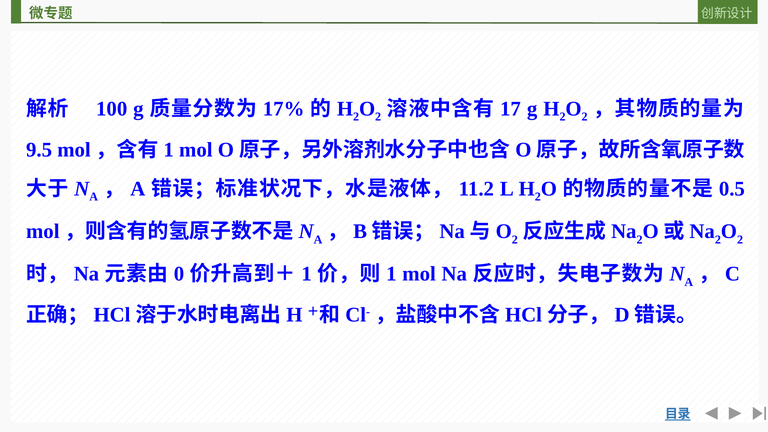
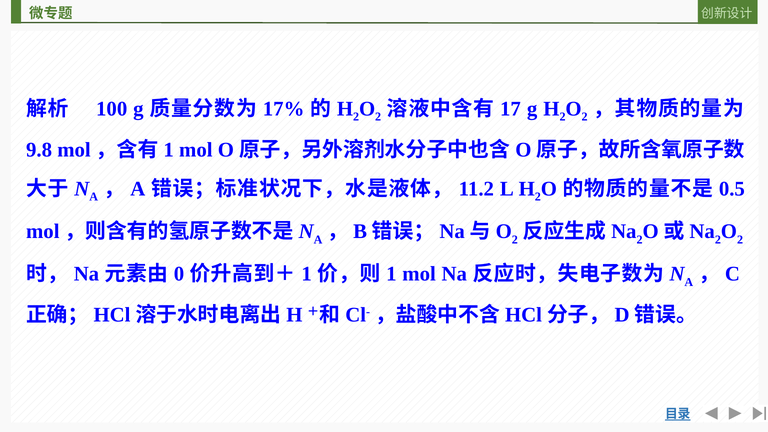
9.5: 9.5 -> 9.8 (39, 150)
